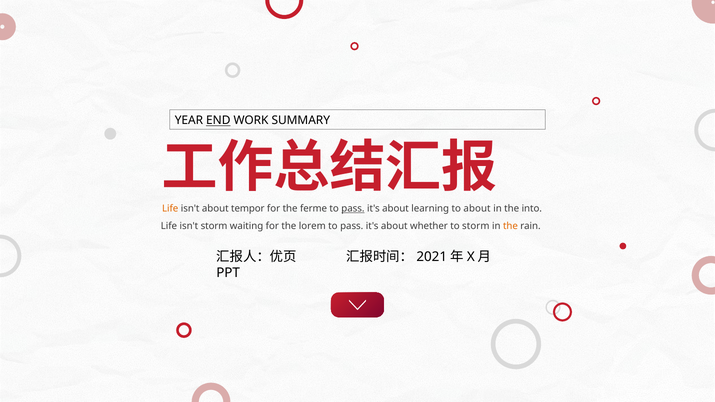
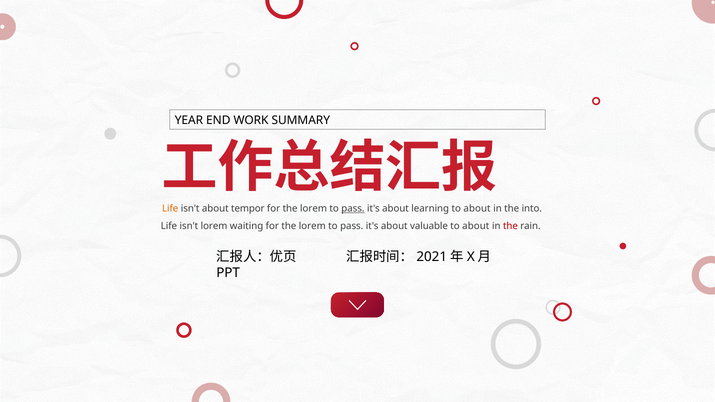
END underline: present -> none (218, 121)
ferme: ferme -> lorem (314, 209)
isn't storm: storm -> lorem (214, 226)
whether: whether -> valuable (429, 226)
storm: storm -> about (476, 226)
the colour: orange -> red (510, 226)
